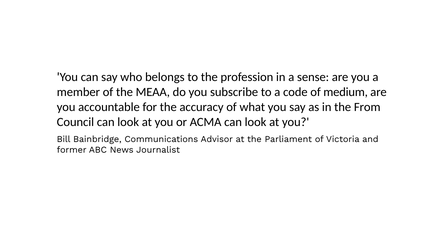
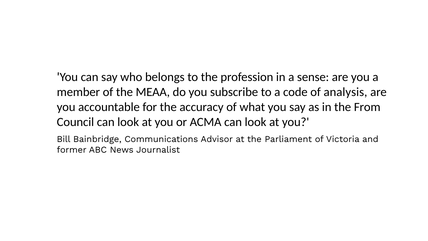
medium: medium -> analysis (345, 92)
